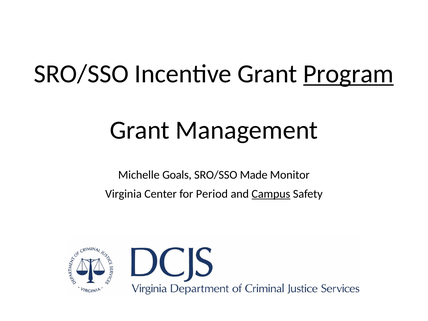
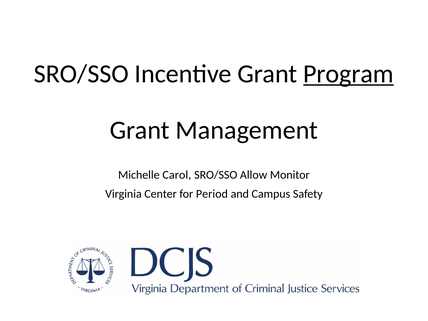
Goals: Goals -> Carol (177, 175)
Made: Made -> Allow (254, 175)
Campus underline: present -> none (271, 194)
